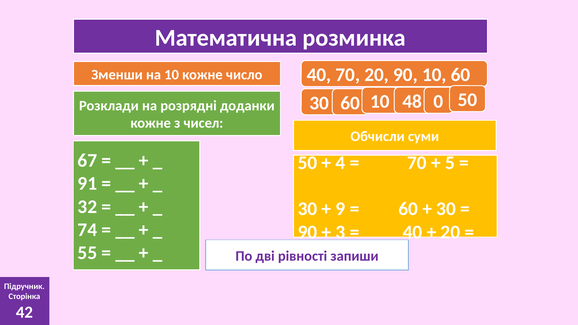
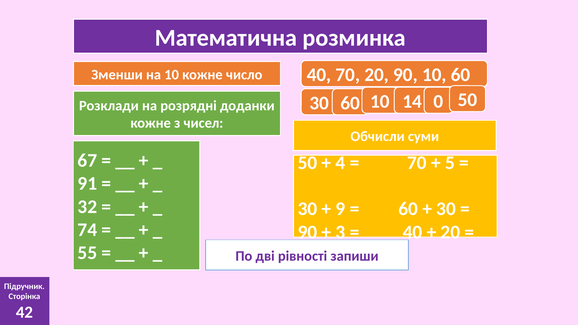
48: 48 -> 14 (412, 102)
